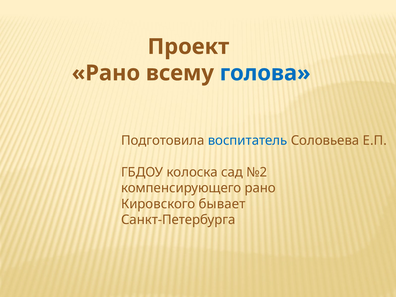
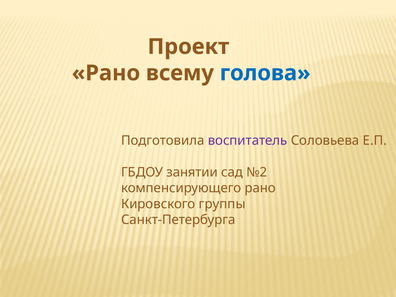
воспитатель colour: blue -> purple (248, 141)
колоска: колоска -> занятии (192, 172)
бывает: бывает -> группы (222, 204)
